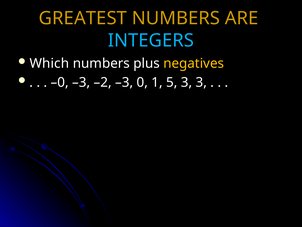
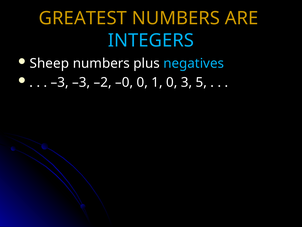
Which: Which -> Sheep (49, 63)
negatives colour: yellow -> light blue (194, 63)
–0: –0 -> –3 (60, 82)
–2 –3: –3 -> –0 (124, 82)
1 5: 5 -> 0 (172, 82)
3 3: 3 -> 5 (201, 82)
